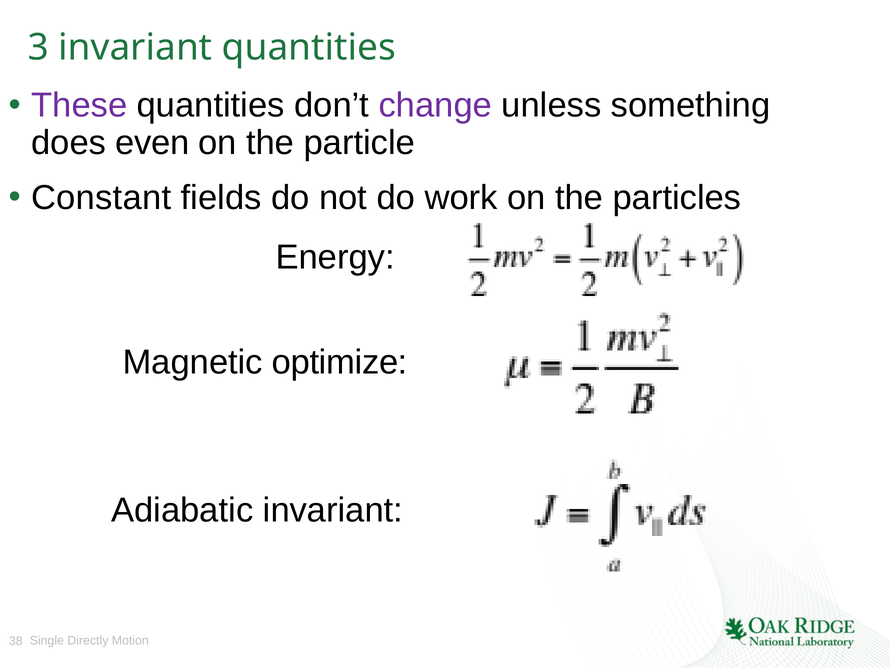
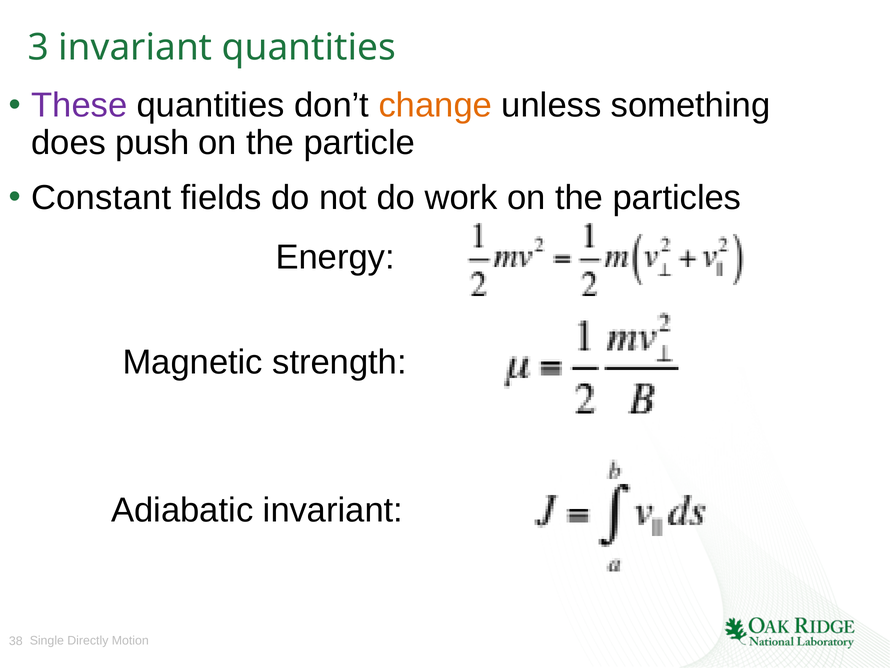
change colour: purple -> orange (435, 105)
even: even -> push (152, 143)
optimize: optimize -> strength (340, 362)
